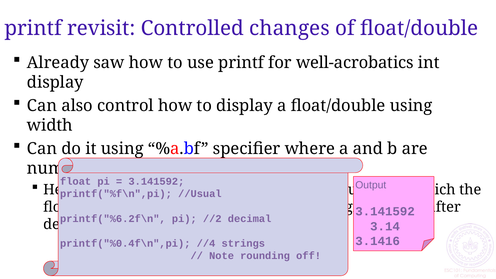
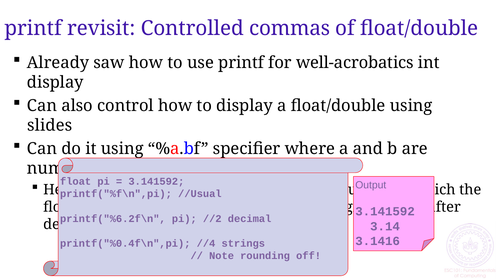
changes: changes -> commas (290, 28)
width: width -> slides (50, 125)
